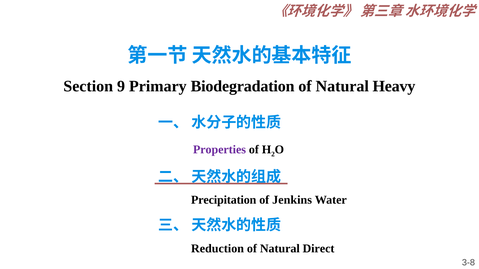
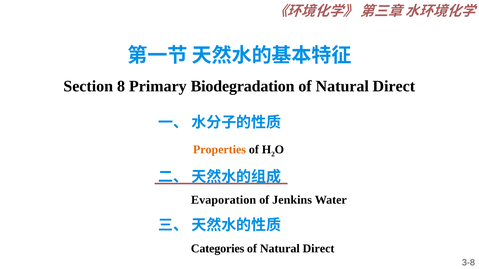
9: 9 -> 8 (121, 87)
Heavy: Heavy -> Direct (394, 87)
Properties colour: purple -> orange (219, 150)
Precipitation: Precipitation -> Evaporation (224, 200)
Reduction: Reduction -> Categories (218, 249)
